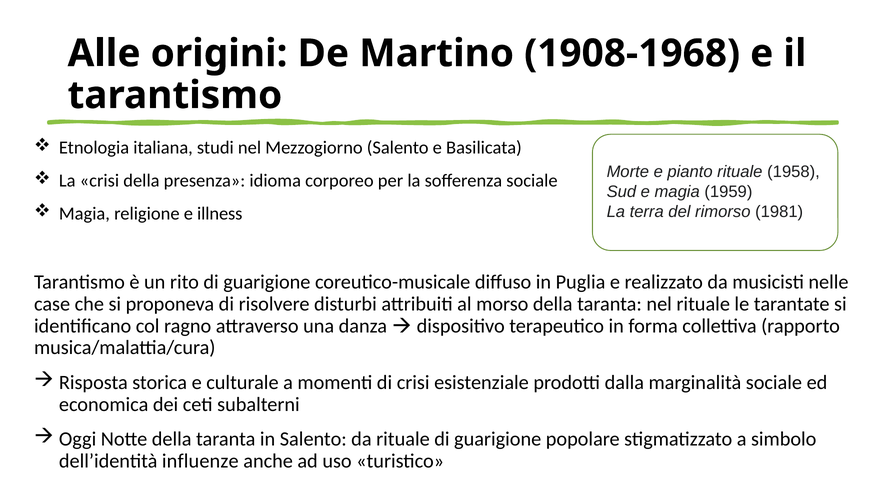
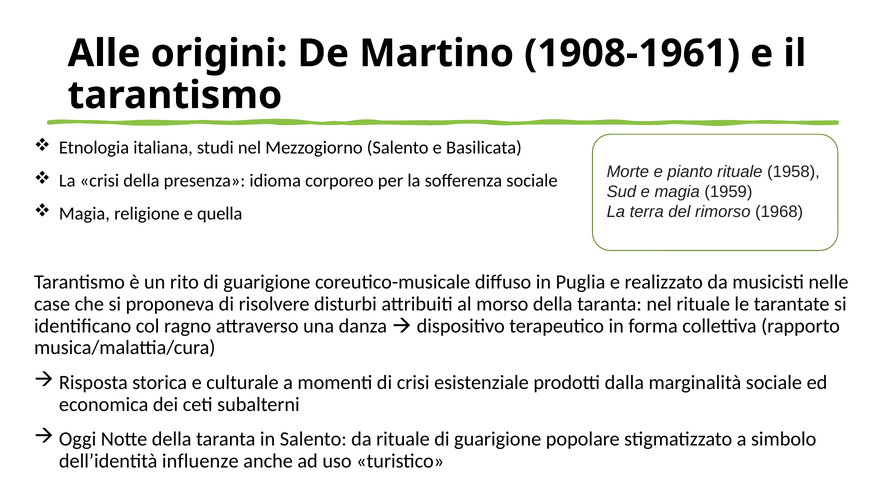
1908-1968: 1908-1968 -> 1908-1961 (632, 53)
1981: 1981 -> 1968 (779, 212)
illness: illness -> quella (220, 214)
